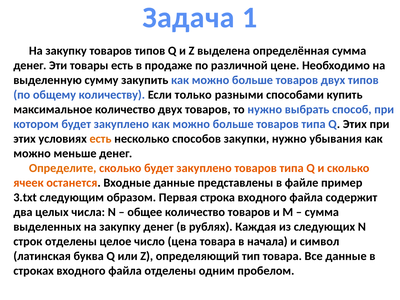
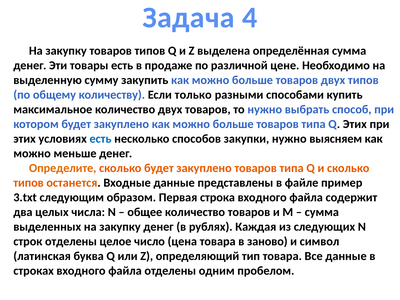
1: 1 -> 4 (250, 18)
есть colour: orange -> blue (101, 139)
убывания: убывания -> выясняем (336, 139)
ячеек: ячеек -> типов (29, 183)
начала: начала -> заново (267, 241)
